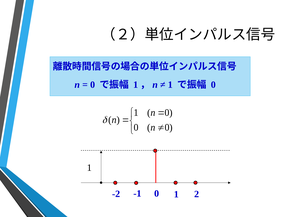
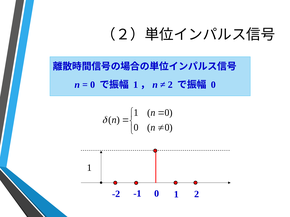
1: 1 -> 2 (170, 85)
